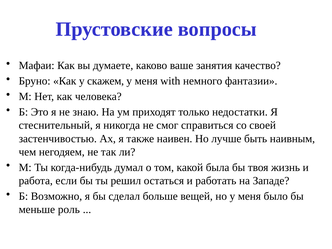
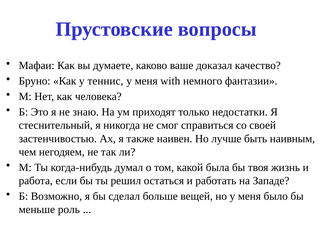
занятия: занятия -> доказал (214, 66)
скажем: скажем -> теннис (105, 81)
